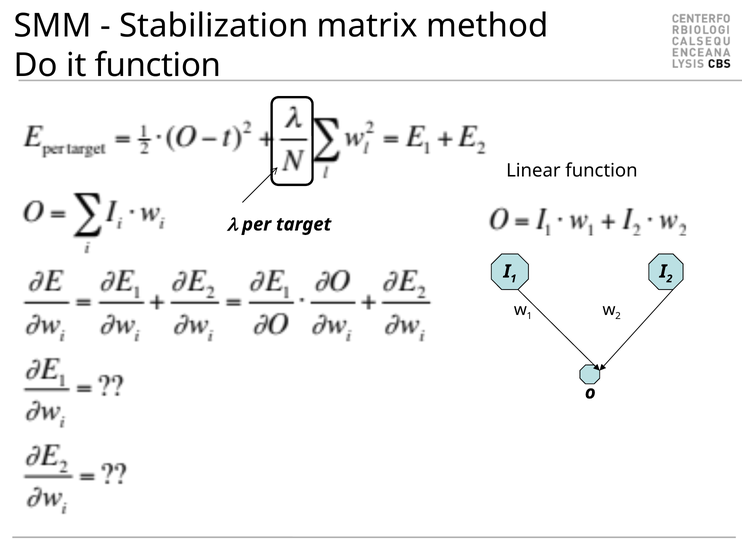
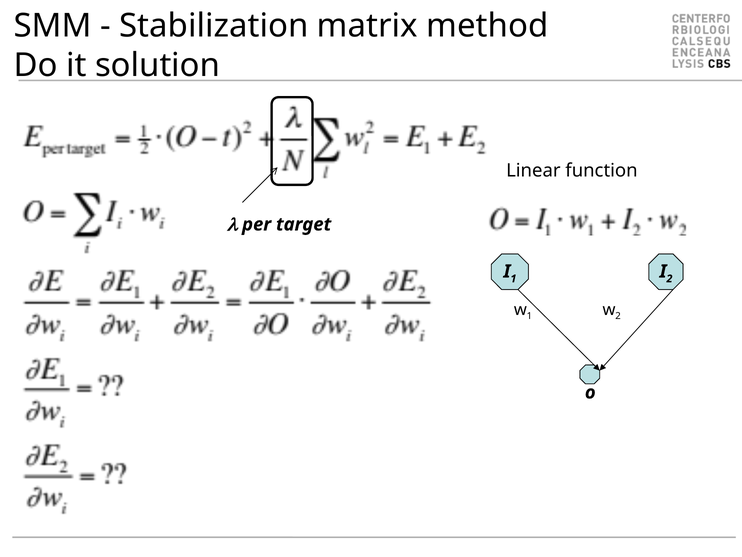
it function: function -> solution (158, 65)
